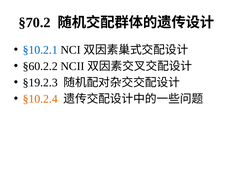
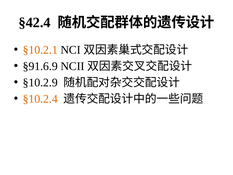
§70.2: §70.2 -> §42.4 (35, 23)
§10.2.1 colour: blue -> orange (40, 50)
§60.2.2: §60.2.2 -> §91.6.9 (40, 66)
§19.2.3: §19.2.3 -> §10.2.9 (40, 82)
